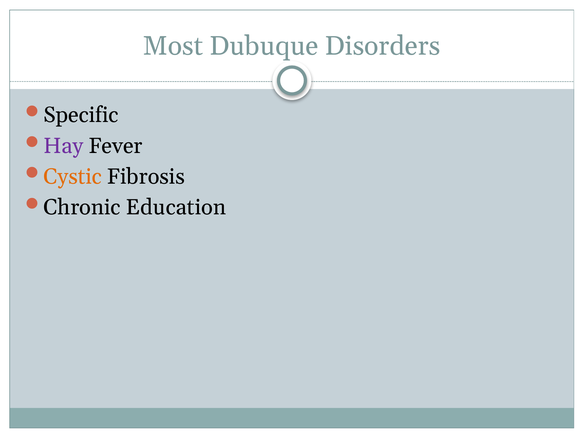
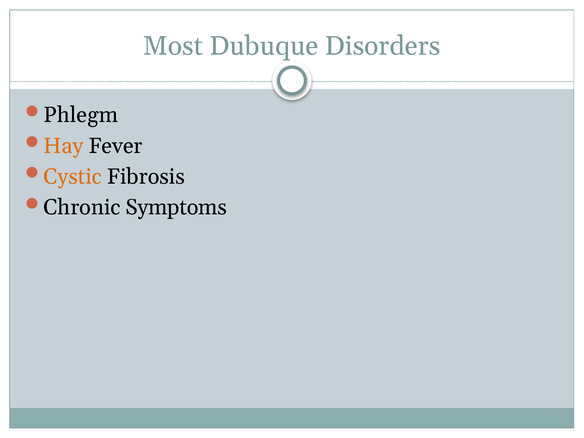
Specific: Specific -> Phlegm (81, 115)
Hay colour: purple -> orange (63, 146)
Education: Education -> Symptoms (176, 207)
